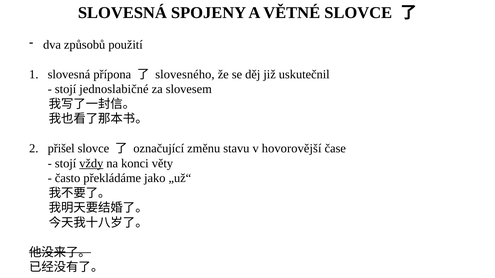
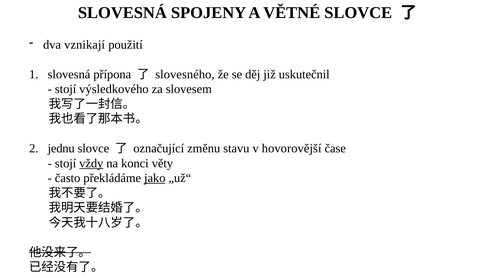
způsobů: způsobů -> vznikají (85, 45)
jednoslabičné: jednoslabičné -> výsledkového (114, 89)
přišel: přišel -> jednu (61, 149)
jako underline: none -> present (155, 178)
